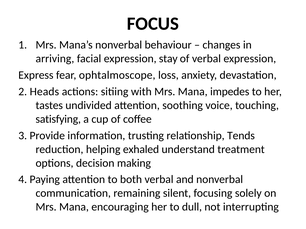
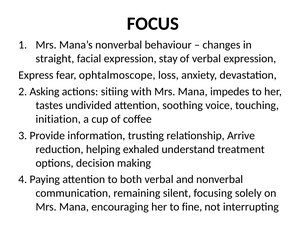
arriving: arriving -> straight (55, 59)
Heads: Heads -> Asking (45, 92)
satisfying: satisfying -> initiation (58, 119)
Tends: Tends -> Arrive (241, 136)
dull: dull -> fine (192, 207)
